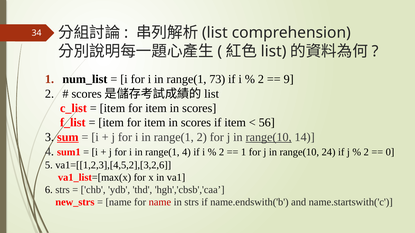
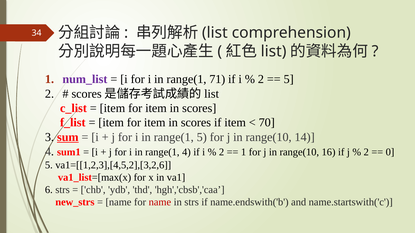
num_list colour: black -> purple (85, 79)
73: 73 -> 71 (217, 79)
9: 9 -> 5 (289, 79)
56: 56 -> 70 (267, 123)
range(1 2: 2 -> 5 (202, 137)
range(10 underline: present -> none (269, 137)
24: 24 -> 16 (329, 152)
